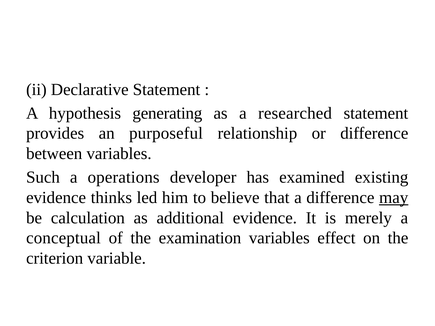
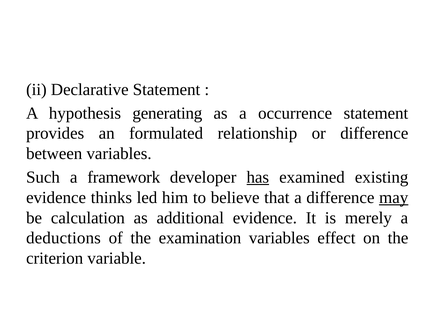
researched: researched -> occurrence (295, 113)
purposeful: purposeful -> formulated (166, 134)
operations: operations -> framework (124, 177)
has underline: none -> present (258, 177)
conceptual: conceptual -> deductions (63, 238)
